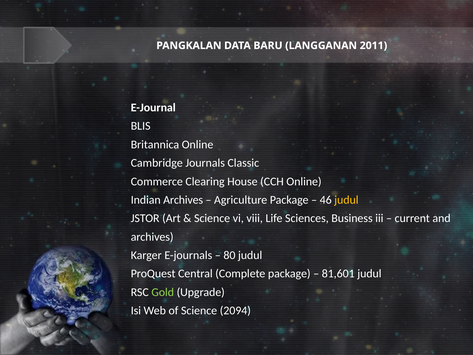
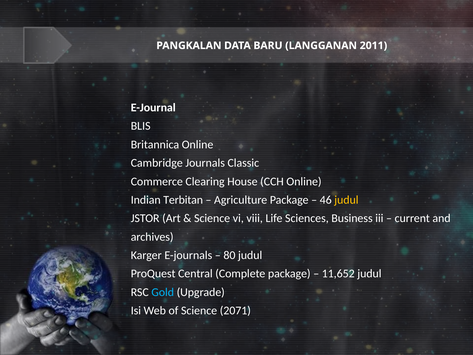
Indian Archives: Archives -> Terbitan (183, 200)
81,601: 81,601 -> 11,652 (338, 273)
Gold colour: light green -> light blue (163, 292)
2094: 2094 -> 2071 (235, 310)
